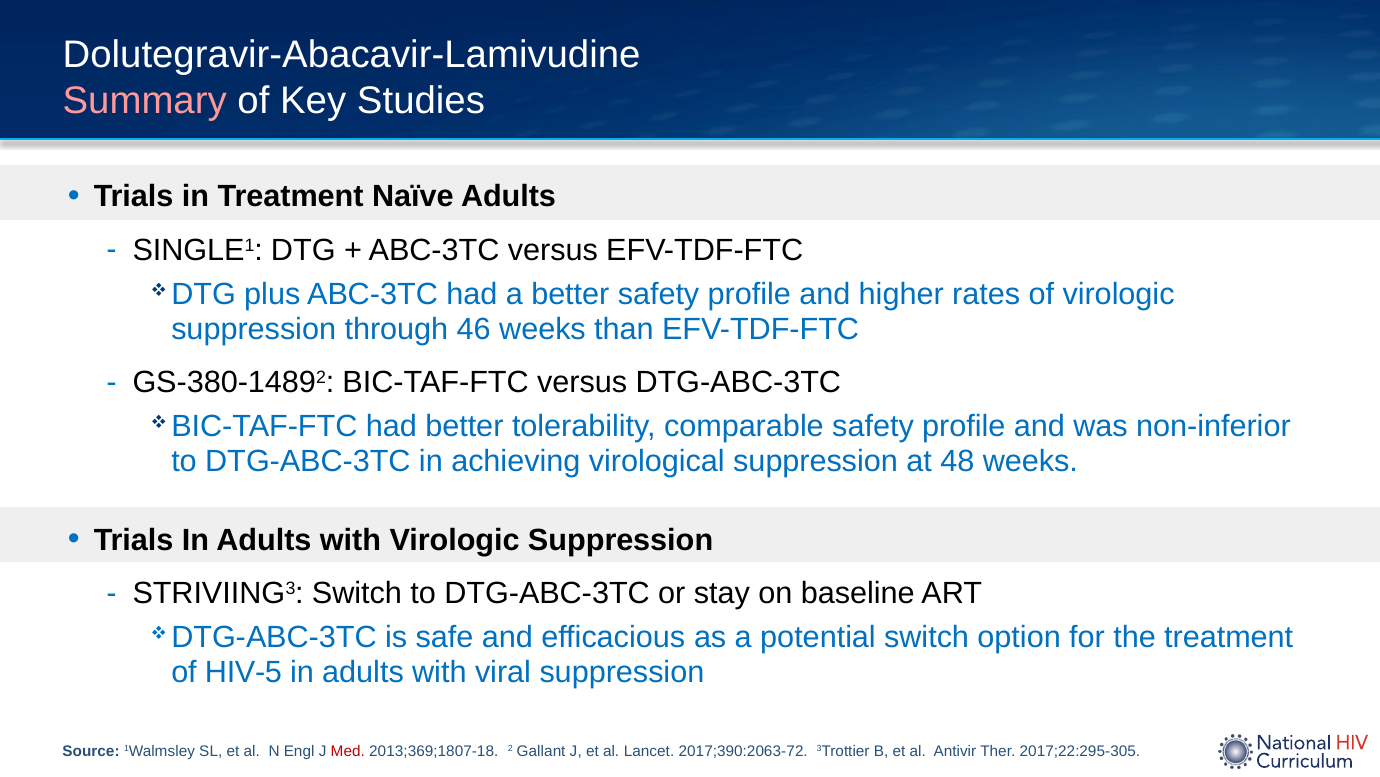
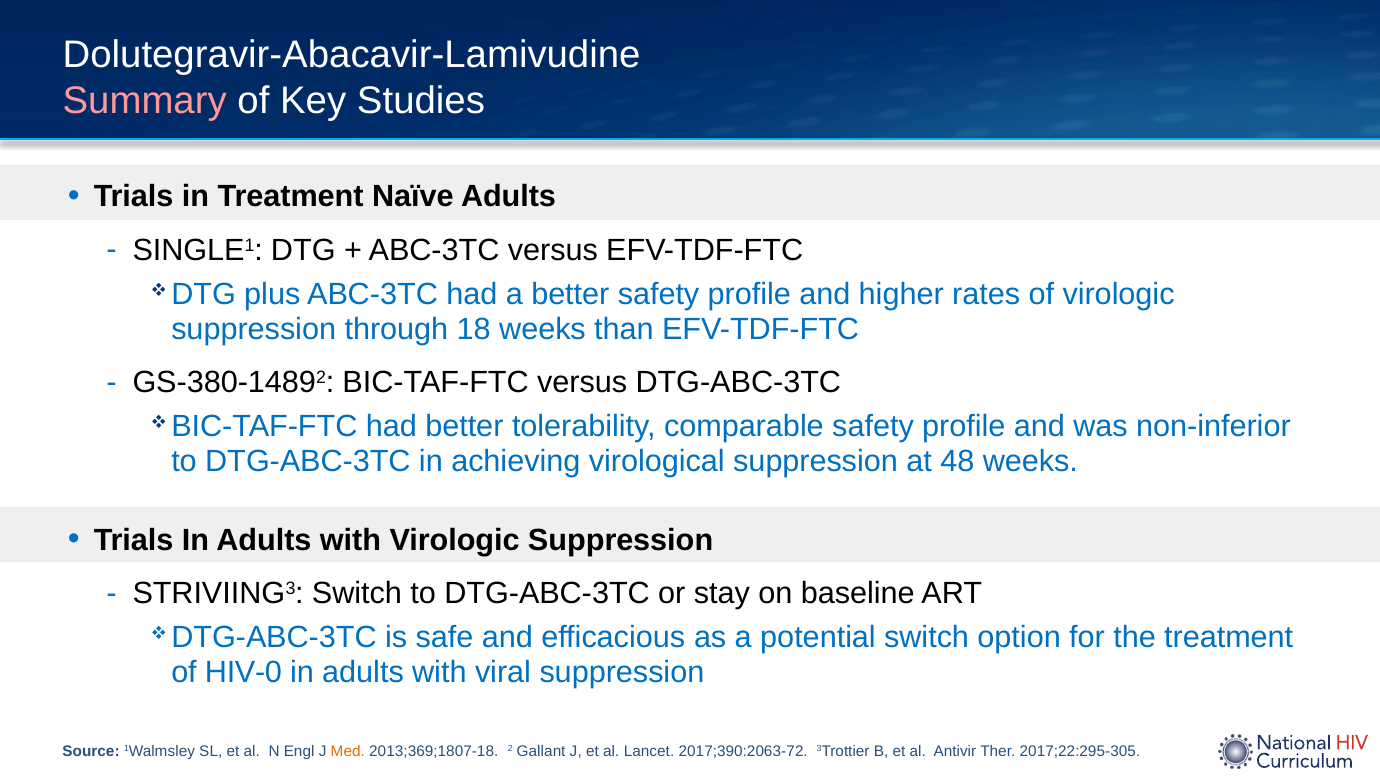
46: 46 -> 18 (474, 329)
HIV-5: HIV-5 -> HIV-0 (244, 672)
Med colour: red -> orange (348, 751)
